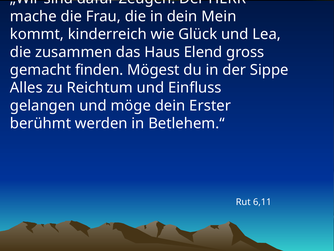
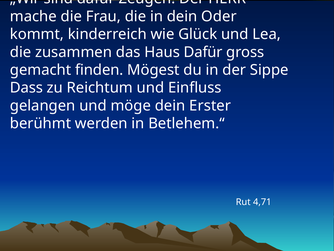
Mein: Mein -> Oder (219, 16)
Haus Elend: Elend -> Dafür (203, 52)
Alles: Alles -> Dass (26, 88)
6,11: 6,11 -> 4,71 (262, 202)
